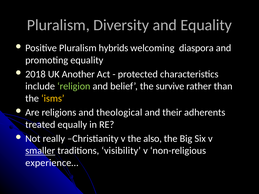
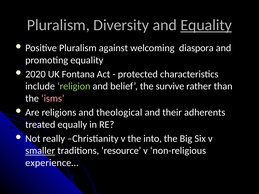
Equality underline: none -> present (206, 25)
hybrids: hybrids -> against (113, 48)
2018: 2018 -> 2020 (35, 74)
Another: Another -> Fontana (78, 74)
isms colour: yellow -> pink (53, 98)
also: also -> into (153, 139)
visibility: visibility -> resource (121, 151)
